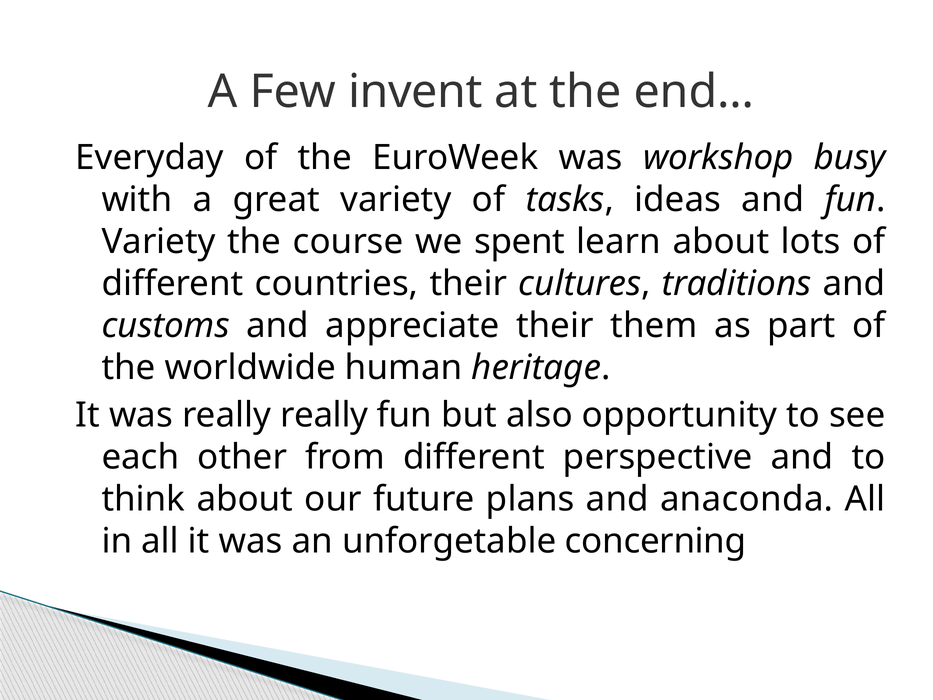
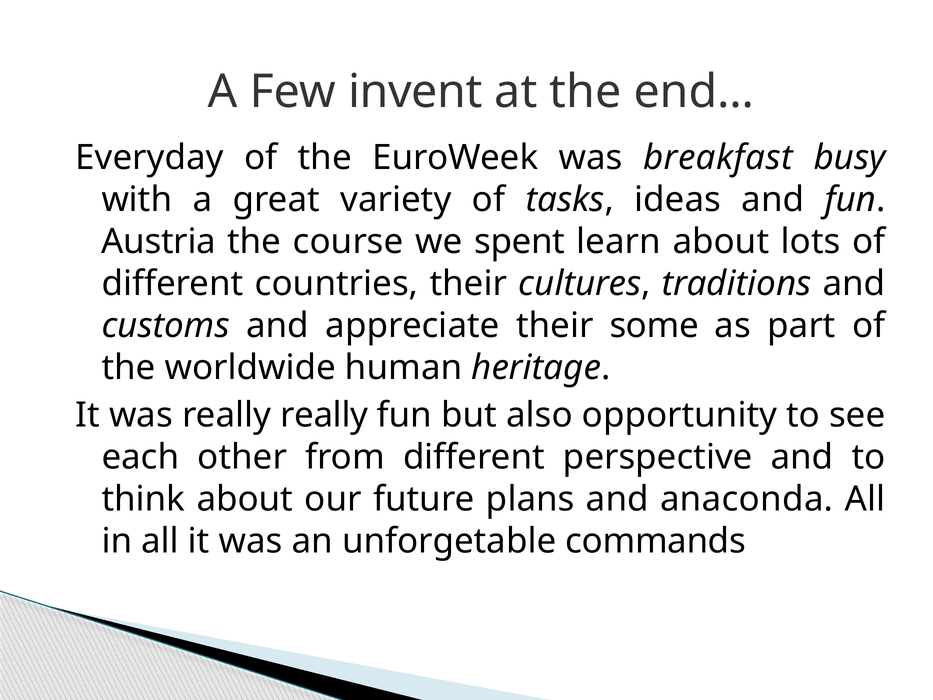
workshop: workshop -> breakfast (718, 157)
Variety: Variety -> Austria (159, 242)
them: them -> some (654, 326)
concerning: concerning -> commands (656, 541)
